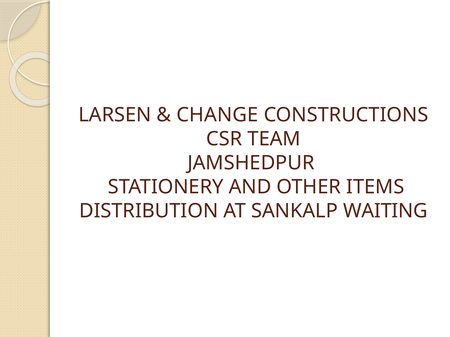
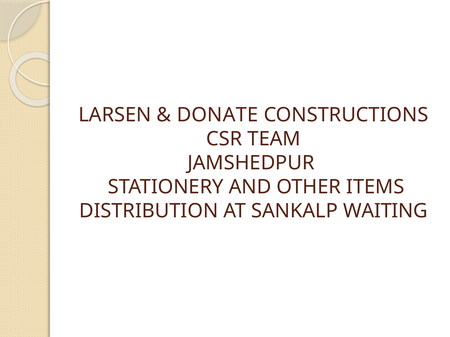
CHANGE: CHANGE -> DONATE (217, 115)
